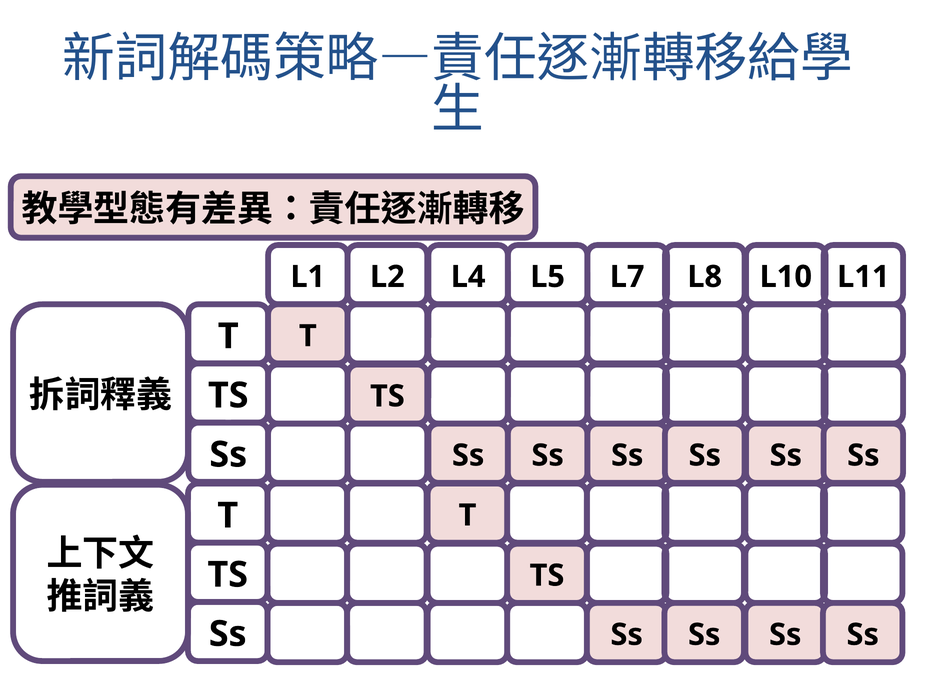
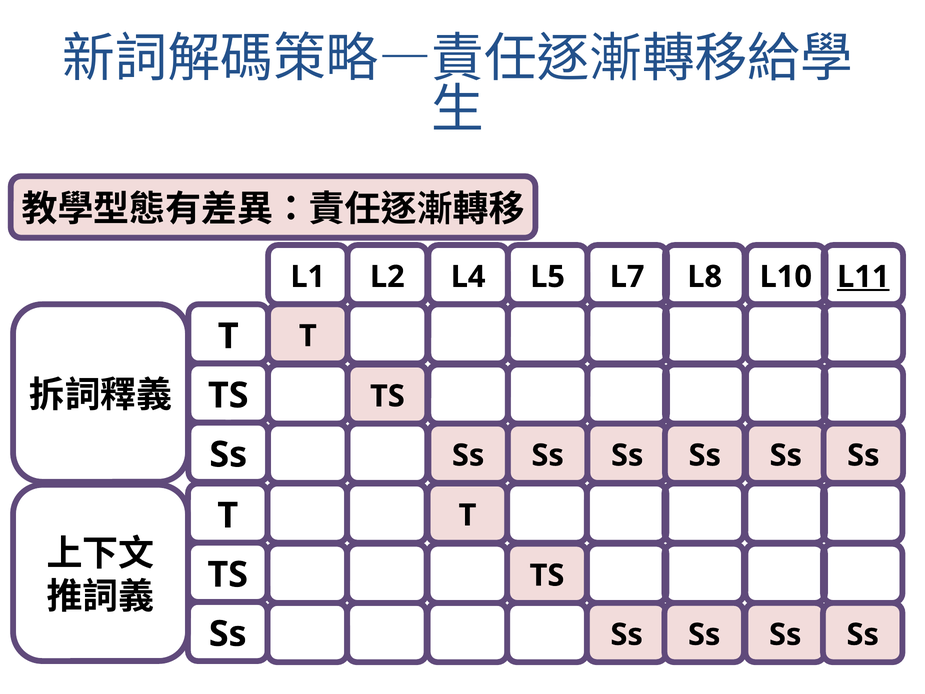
L11 underline: none -> present (863, 277)
